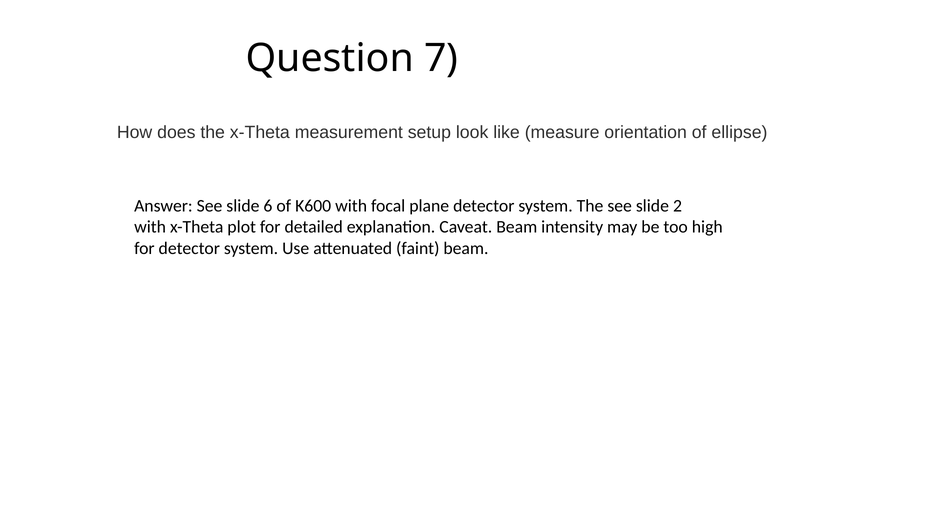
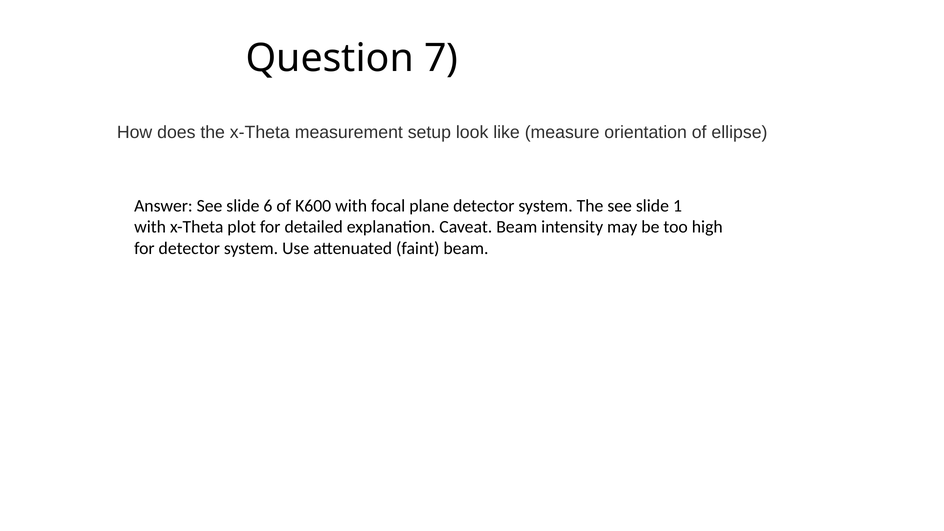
2: 2 -> 1 (677, 206)
